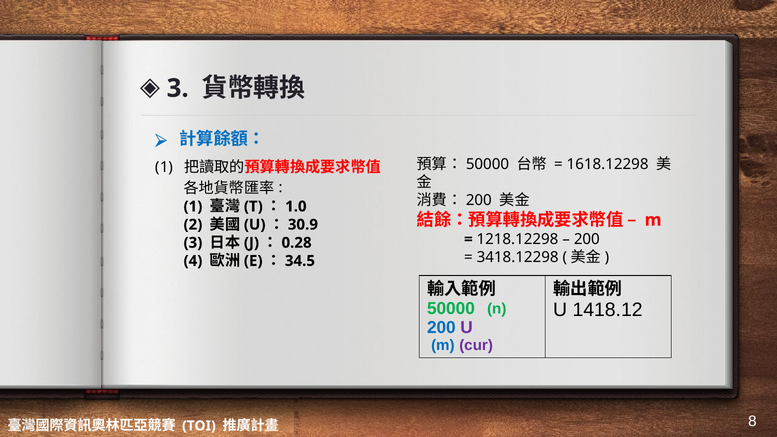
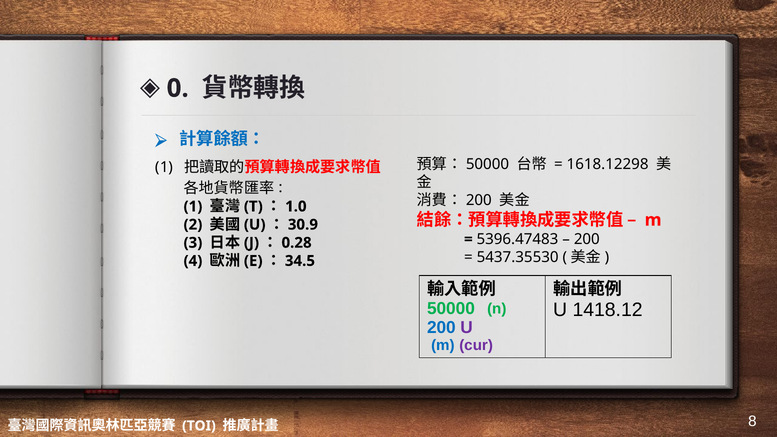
3: 3 -> 0 (178, 88)
1218.12298: 1218.12298 -> 5396.47483 (517, 239)
3418.12298: 3418.12298 -> 5437.35530 (518, 257)
